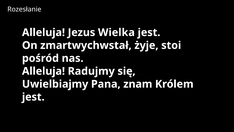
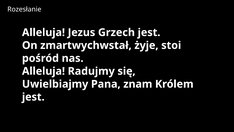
Wielka: Wielka -> Grzech (116, 32)
